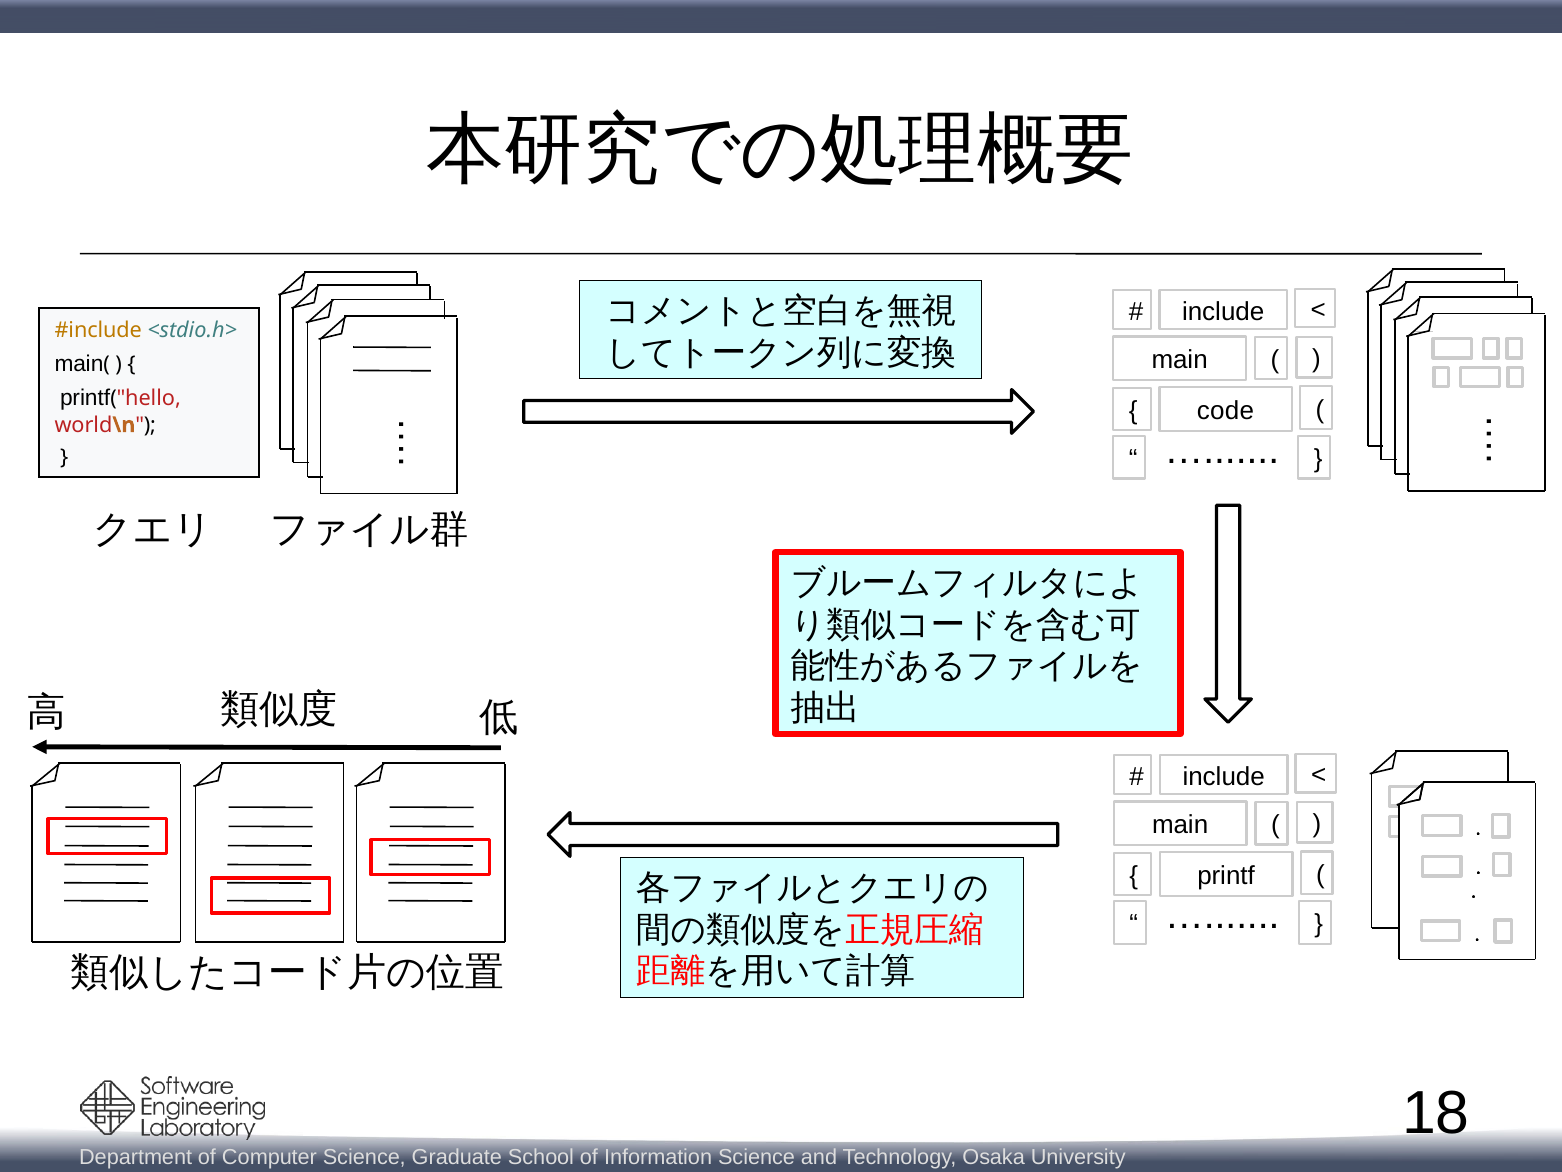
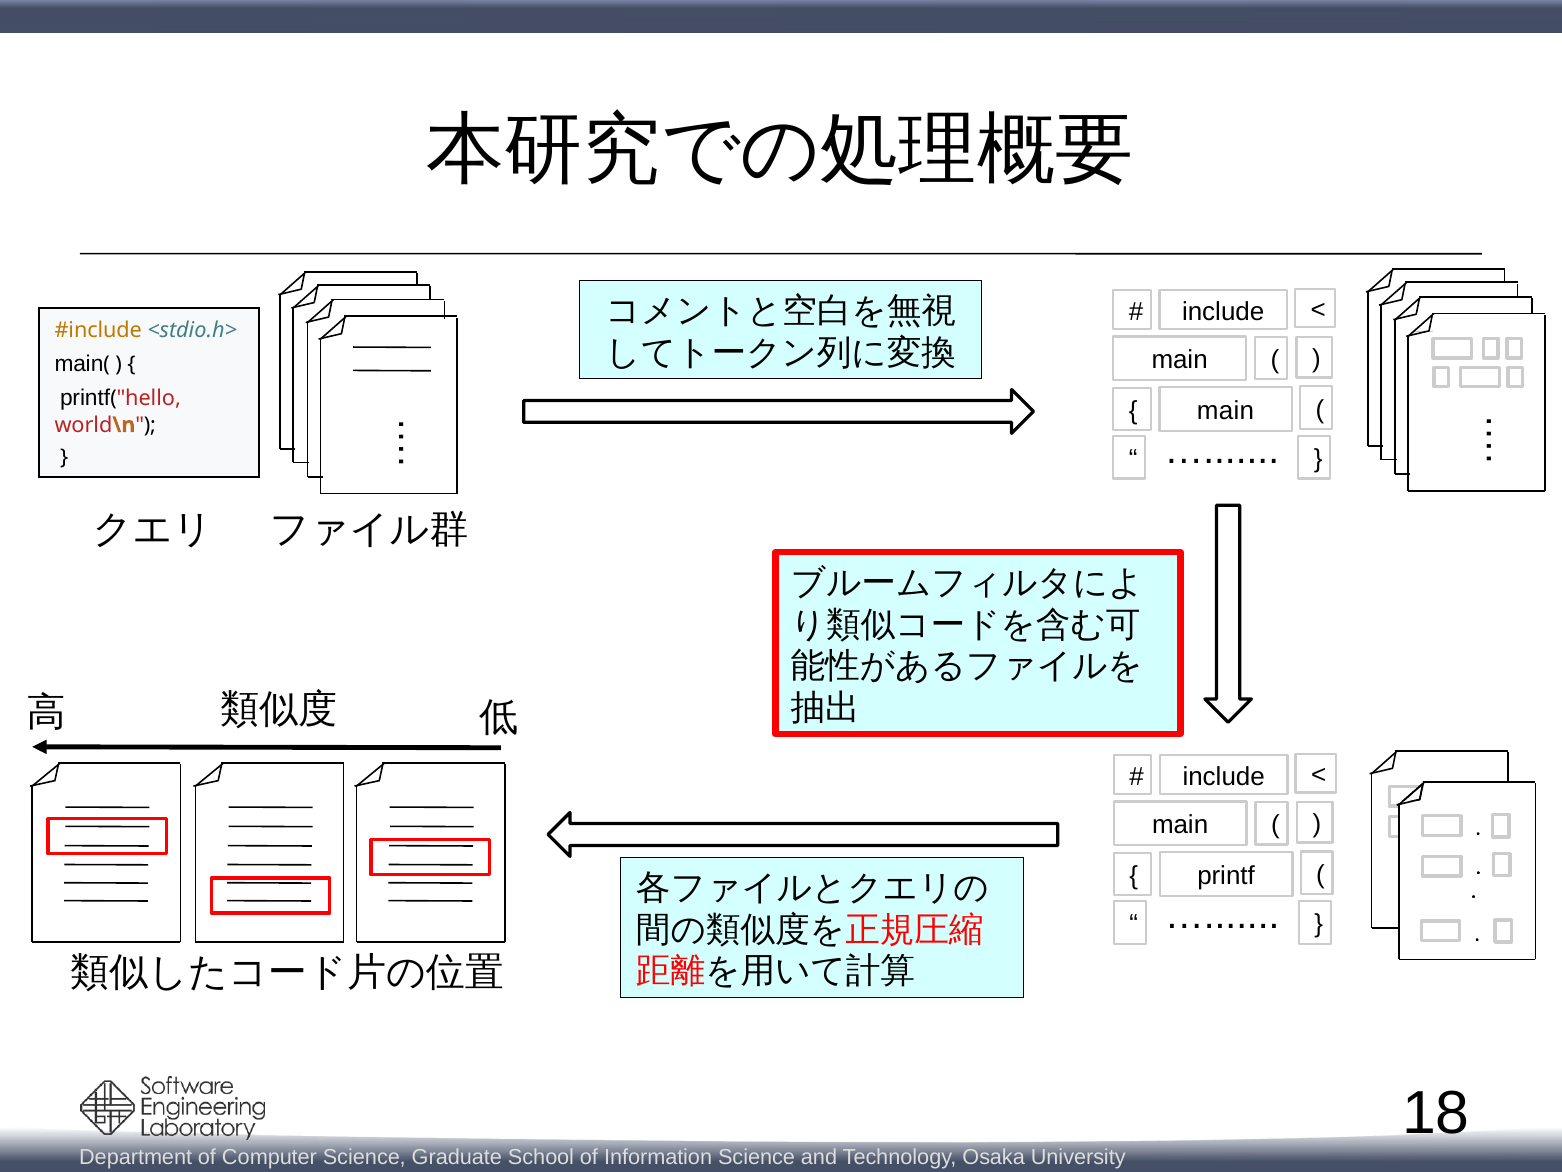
code: code -> main (1226, 411)
